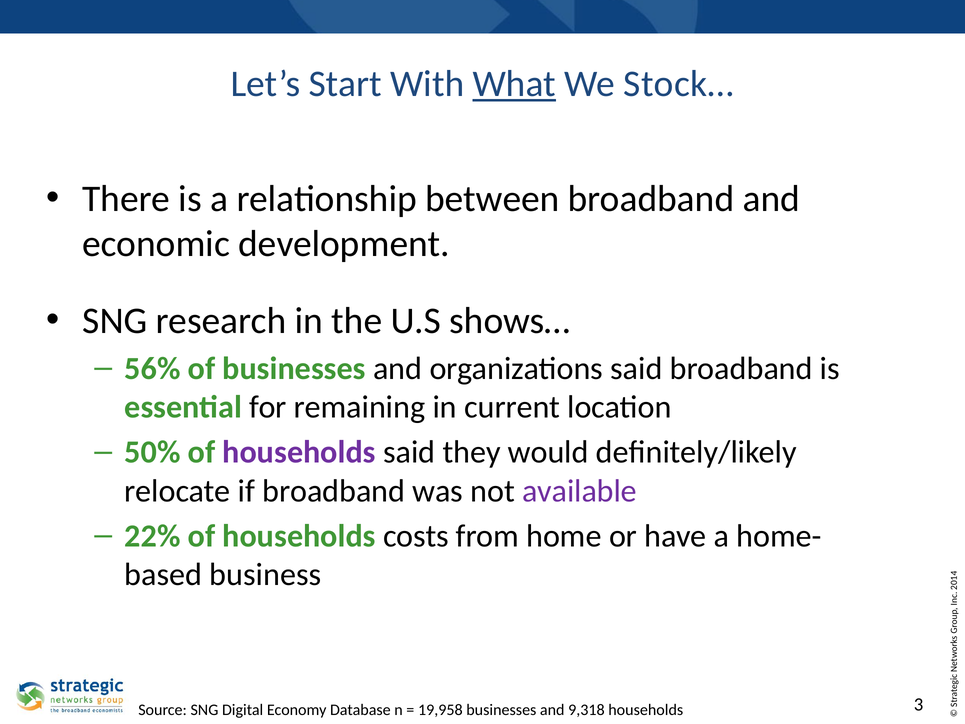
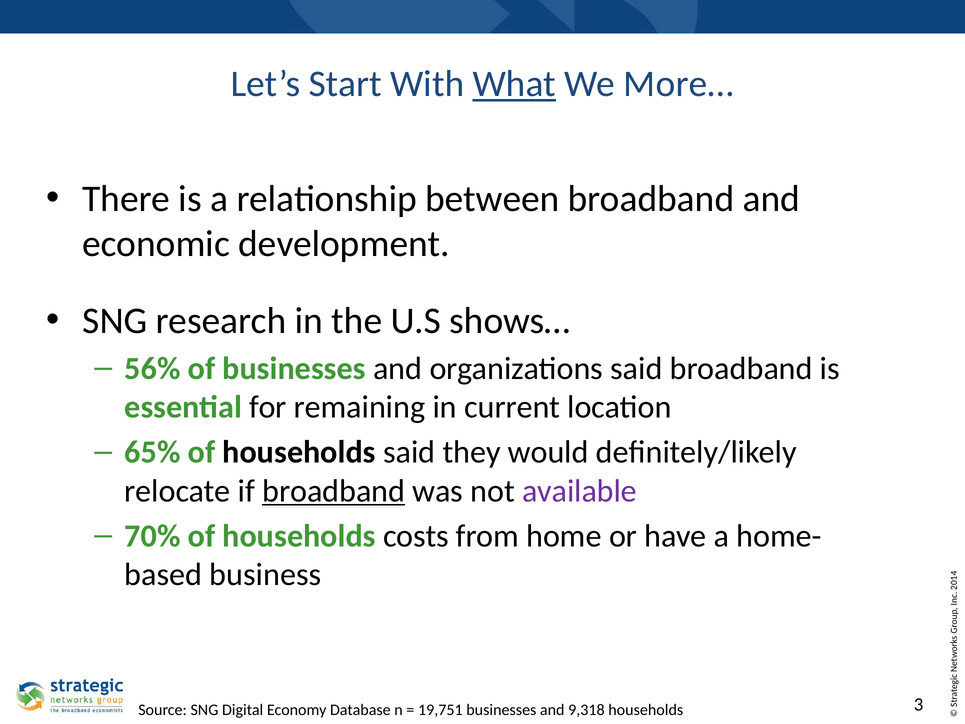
Stock…: Stock… -> More… (679, 84)
50%: 50% -> 65% (152, 452)
households colour: purple -> black (299, 452)
broadband underline: none -> present (334, 491)
22%: 22% -> 70% (152, 536)
19,958: 19,958 -> 19,751 (440, 710)
